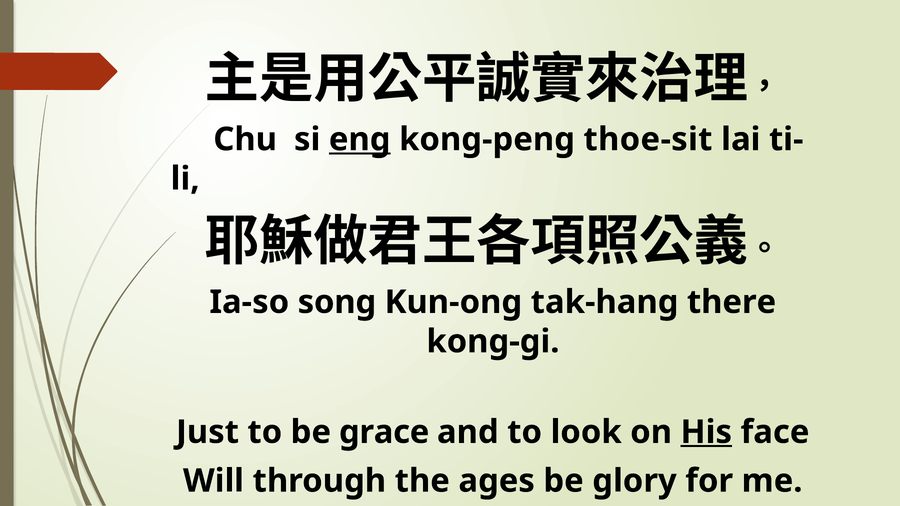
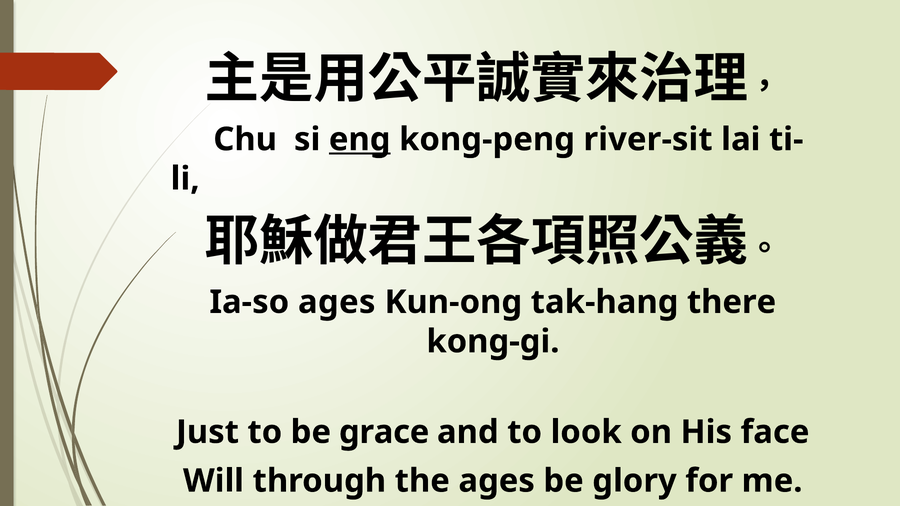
thoe-sit: thoe-sit -> river-sit (648, 139)
Ia-so song: song -> ages (337, 302)
His underline: present -> none (706, 432)
